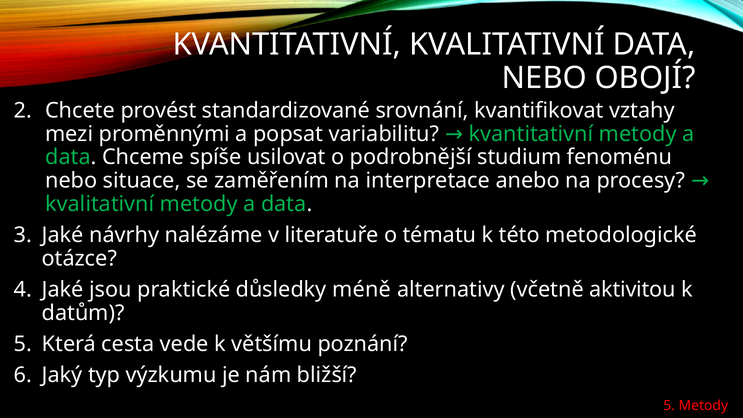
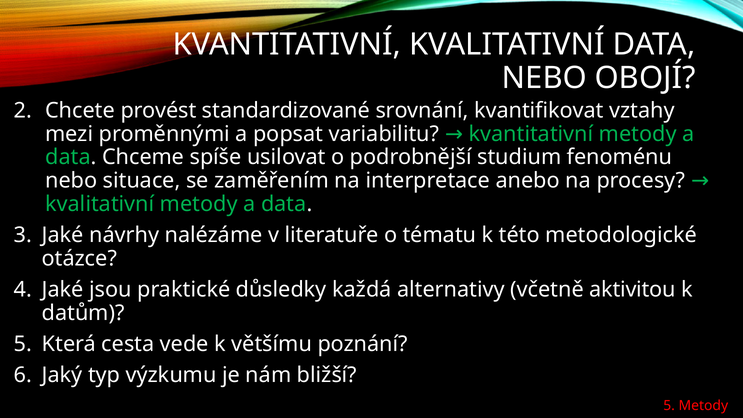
méně: méně -> každá (362, 290)
